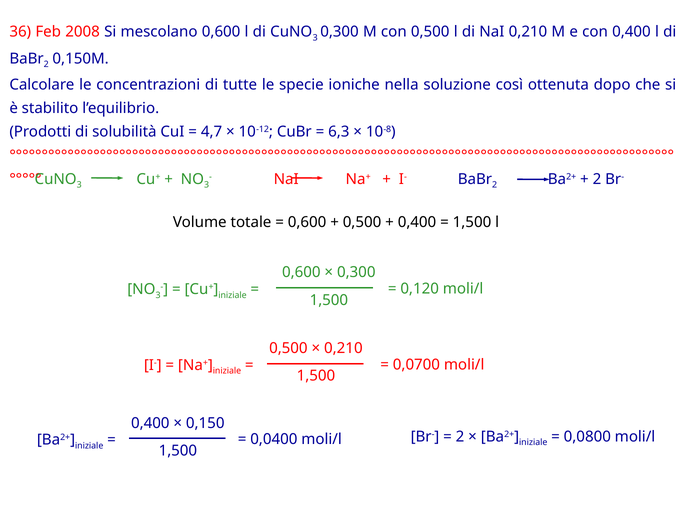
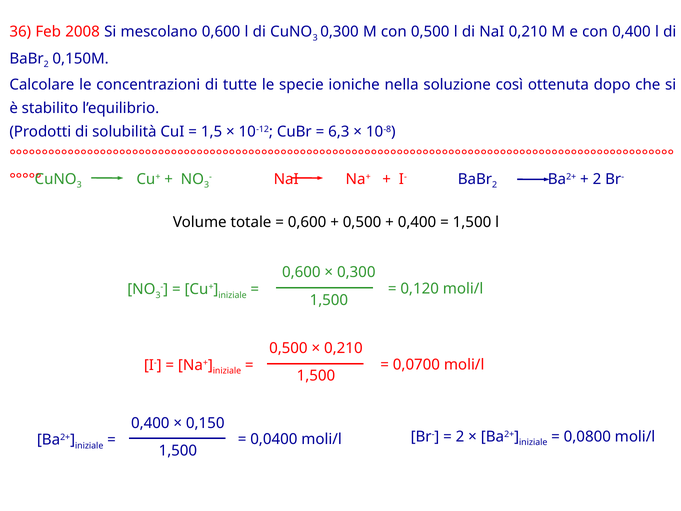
4,7: 4,7 -> 1,5 (212, 132)
